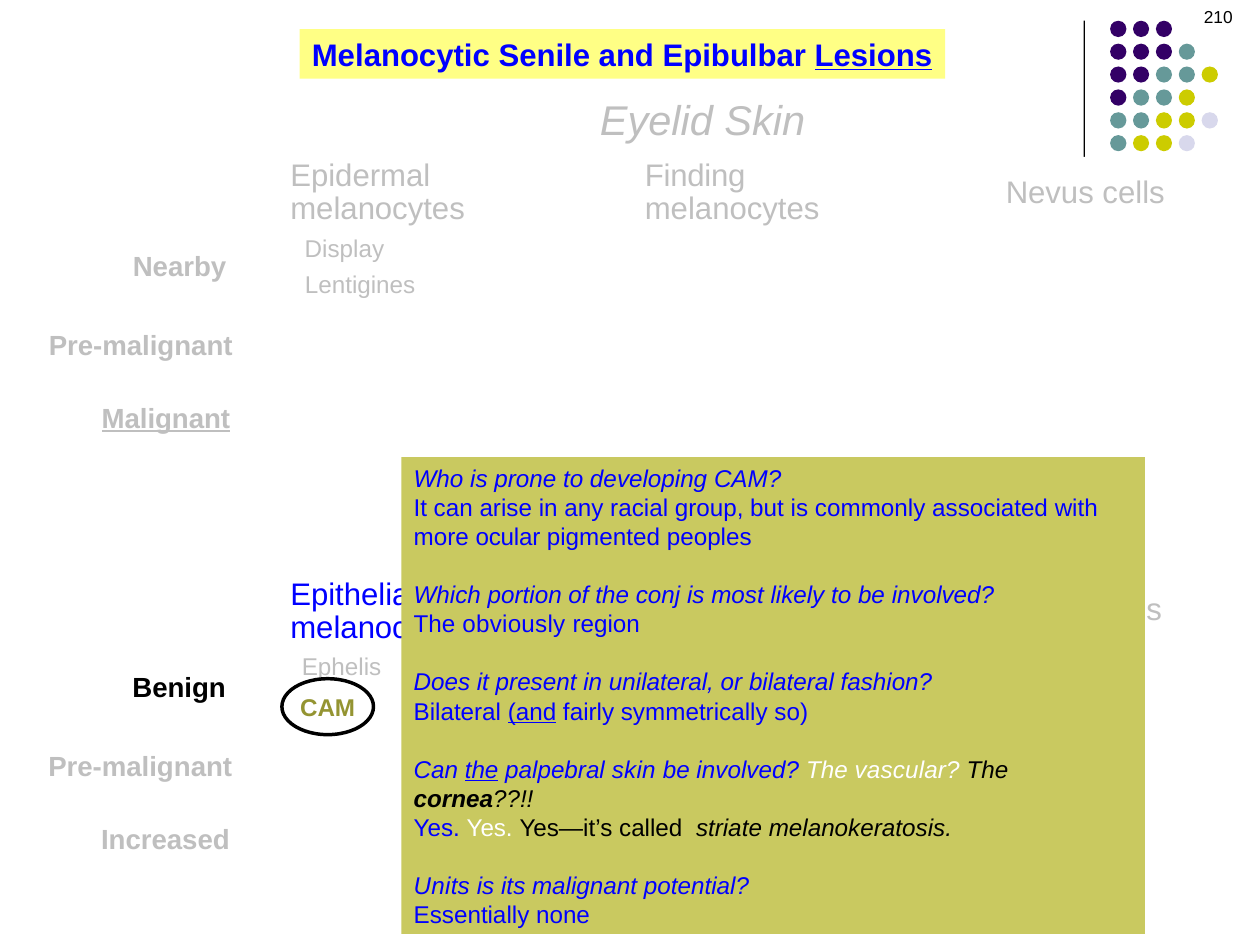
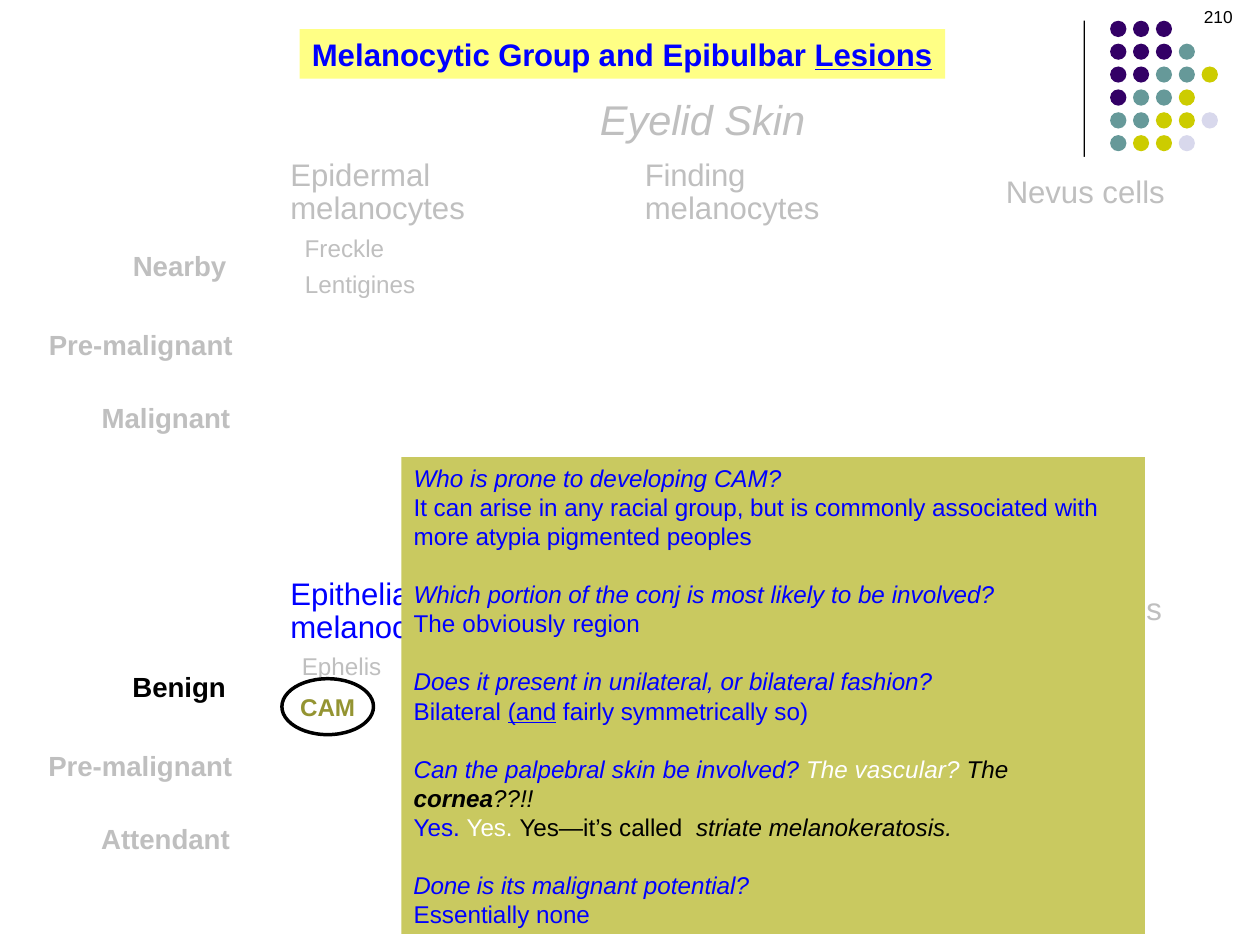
Melanocytic Senile: Senile -> Group (544, 56)
Display: Display -> Freckle (344, 250)
Malignant underline: present -> none (166, 419)
ocular: ocular -> atypia (508, 537)
the underline: present -> none (482, 770)
Increased: Increased -> Attendant (165, 840)
Units: Units -> Done (442, 886)
